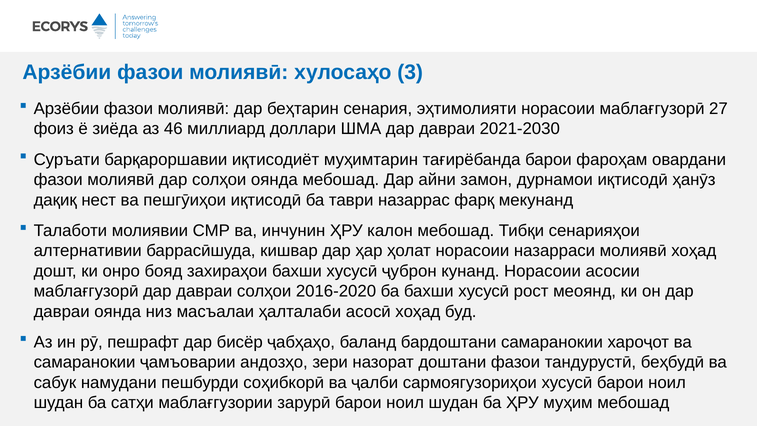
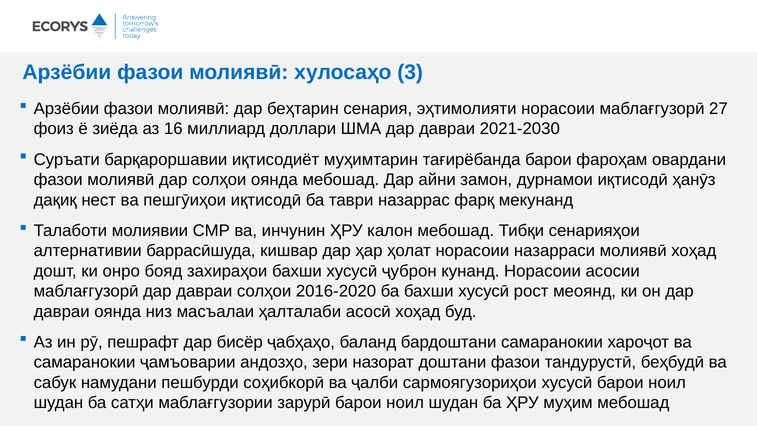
46: 46 -> 16 (173, 129)
